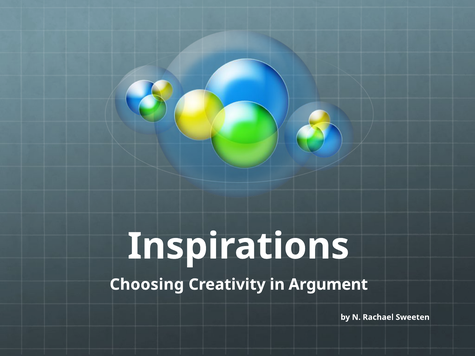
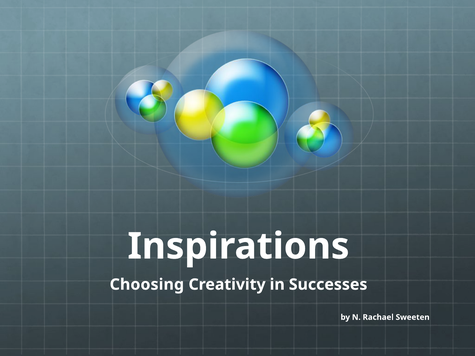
Argument: Argument -> Successes (328, 285)
